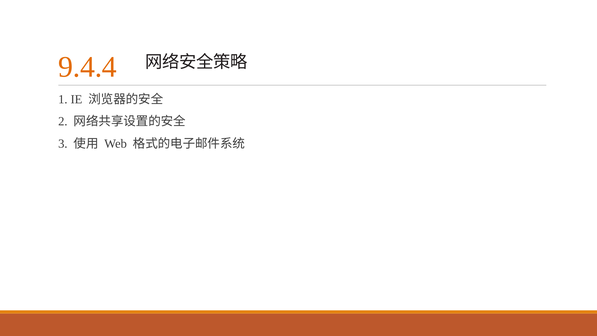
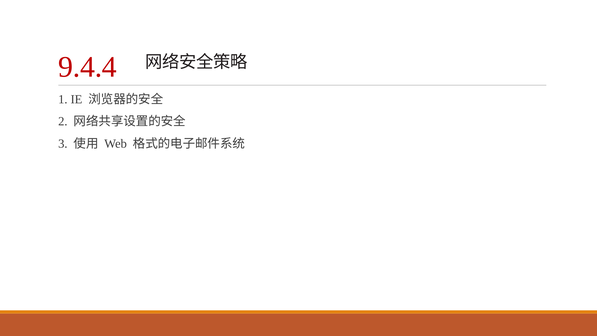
9.4.4 colour: orange -> red (88, 67)
